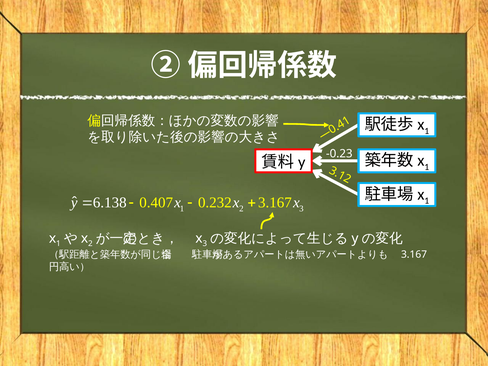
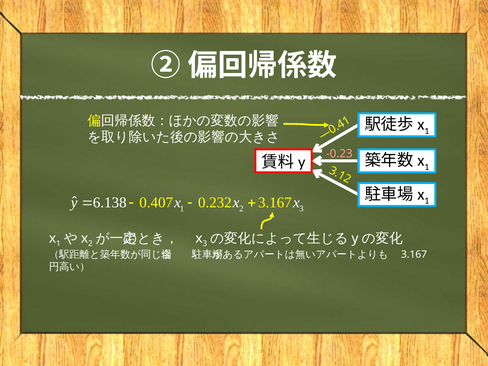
-0.23 colour: white -> pink (339, 154)
